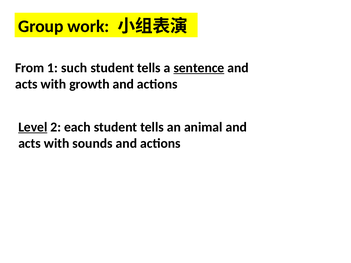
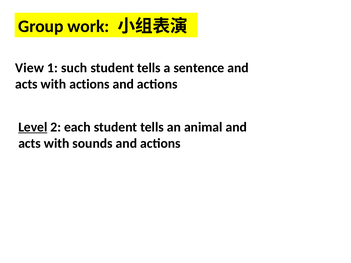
From: From -> View (30, 68)
sentence underline: present -> none (199, 68)
with growth: growth -> actions (89, 84)
